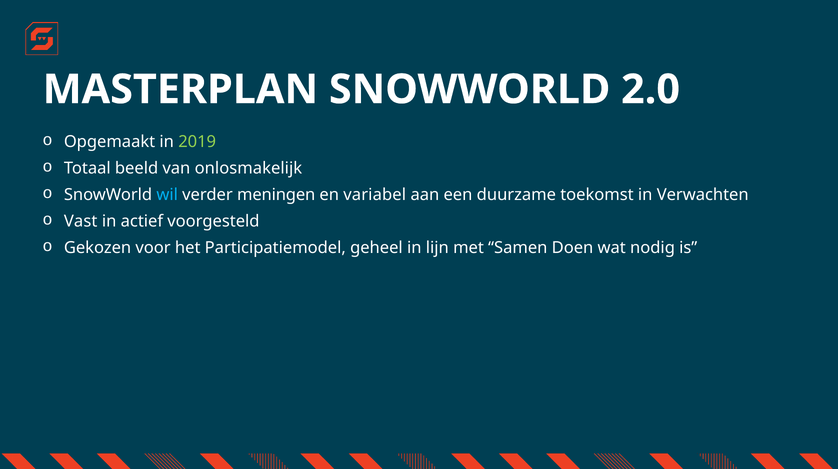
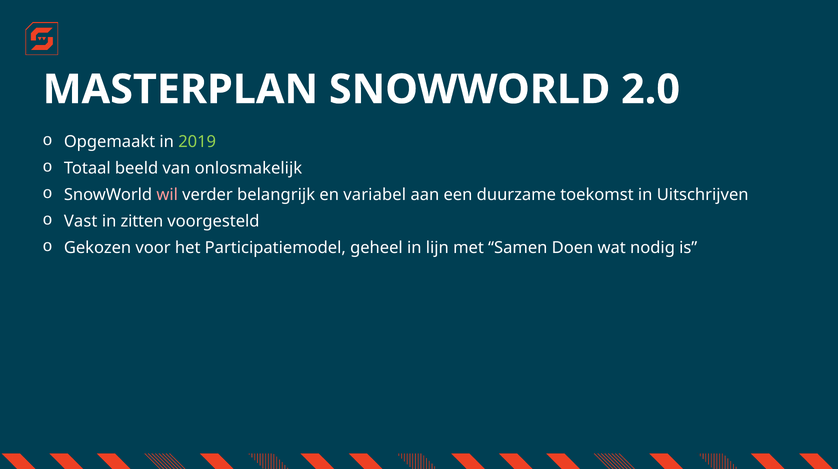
wil colour: light blue -> pink (167, 195)
meningen: meningen -> belangrijk (276, 195)
Verwachten: Verwachten -> Uitschrijven (703, 195)
actief: actief -> zitten (142, 221)
